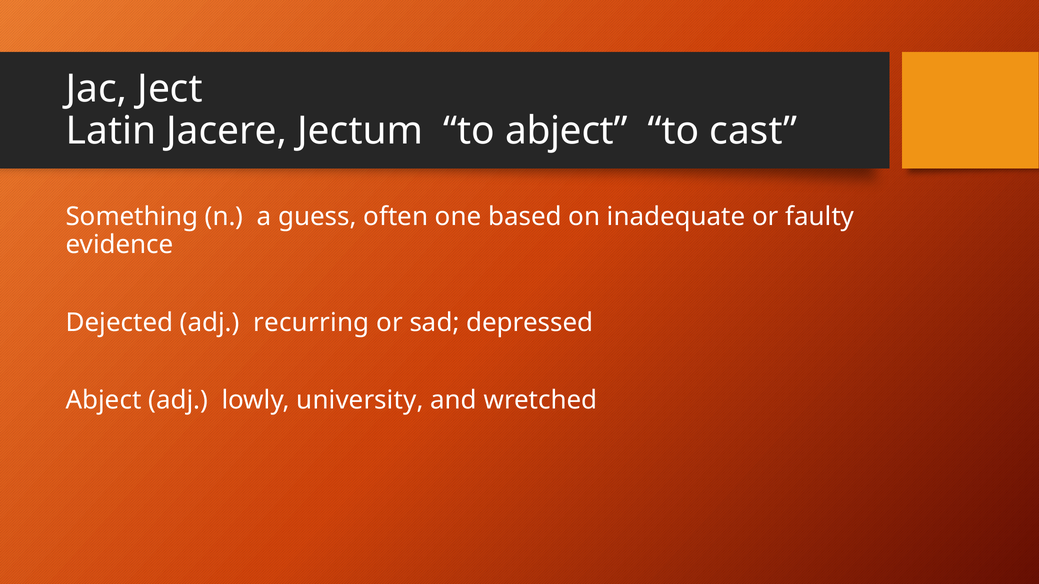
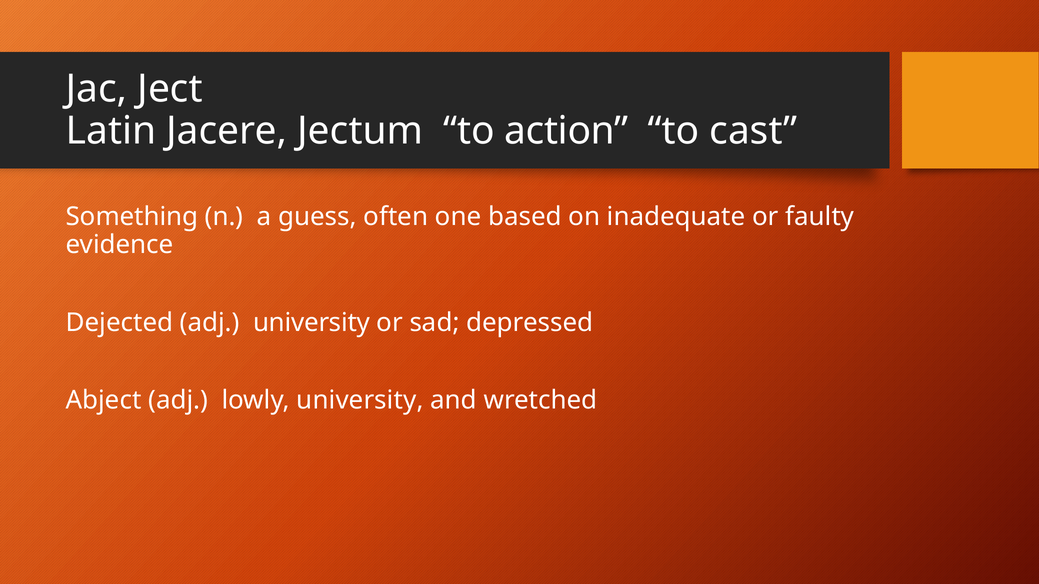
to abject: abject -> action (566, 131)
adj recurring: recurring -> university (312, 323)
